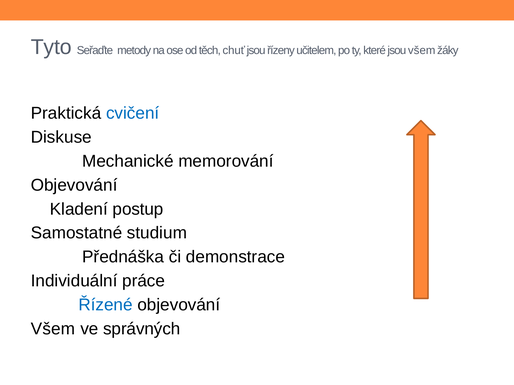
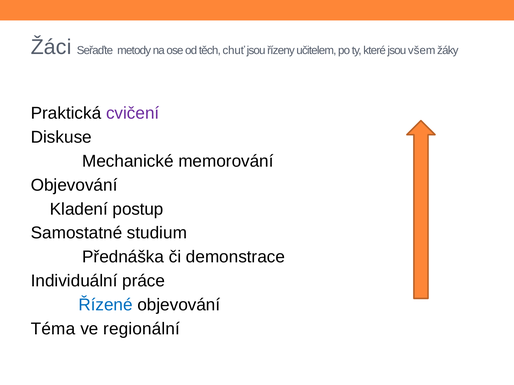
Tyto: Tyto -> Žáci (51, 47)
cvičení colour: blue -> purple (133, 113)
Všem: Všem -> Téma (53, 329)
správných: správných -> regionální (142, 329)
